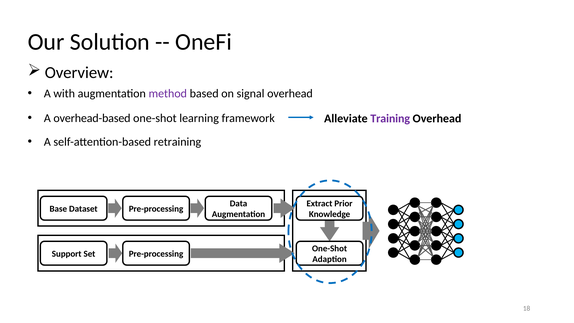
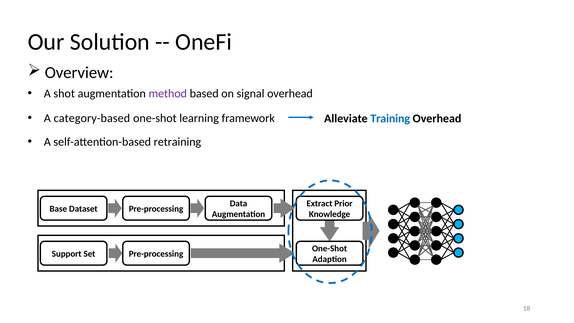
with: with -> shot (64, 93)
overhead-based: overhead-based -> category-based (92, 118)
Training colour: purple -> blue (390, 118)
